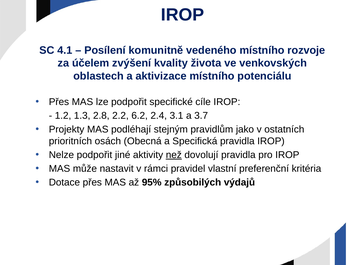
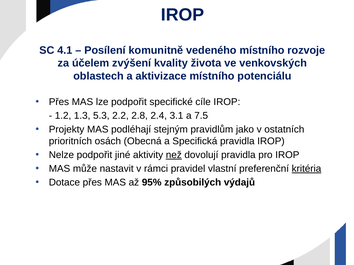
2.8: 2.8 -> 5.3 (101, 116)
6.2: 6.2 -> 2.8 (140, 116)
3.7: 3.7 -> 7.5 (201, 116)
kritéria underline: none -> present (306, 169)
